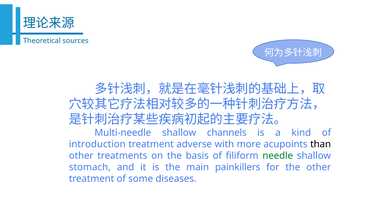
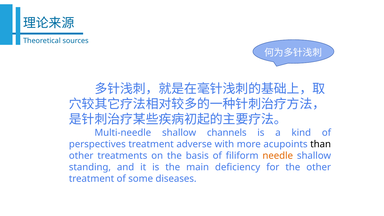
introduction: introduction -> perspectives (97, 144)
needle colour: green -> orange (278, 156)
stomach: stomach -> standing (90, 167)
painkillers: painkillers -> deficiency (238, 167)
